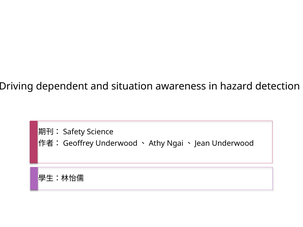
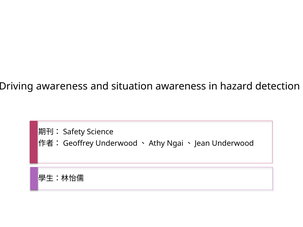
dependent: dependent -> awareness (62, 86)
